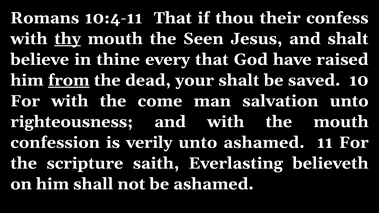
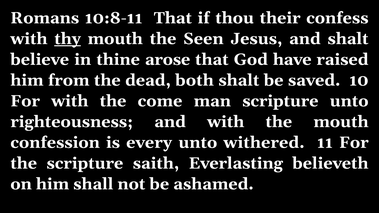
10:4-11: 10:4-11 -> 10:8-11 (114, 18)
every: every -> arose (168, 60)
from underline: present -> none (69, 80)
your: your -> both (195, 80)
man salvation: salvation -> scripture (280, 101)
verily: verily -> every (149, 143)
unto ashamed: ashamed -> withered (264, 143)
